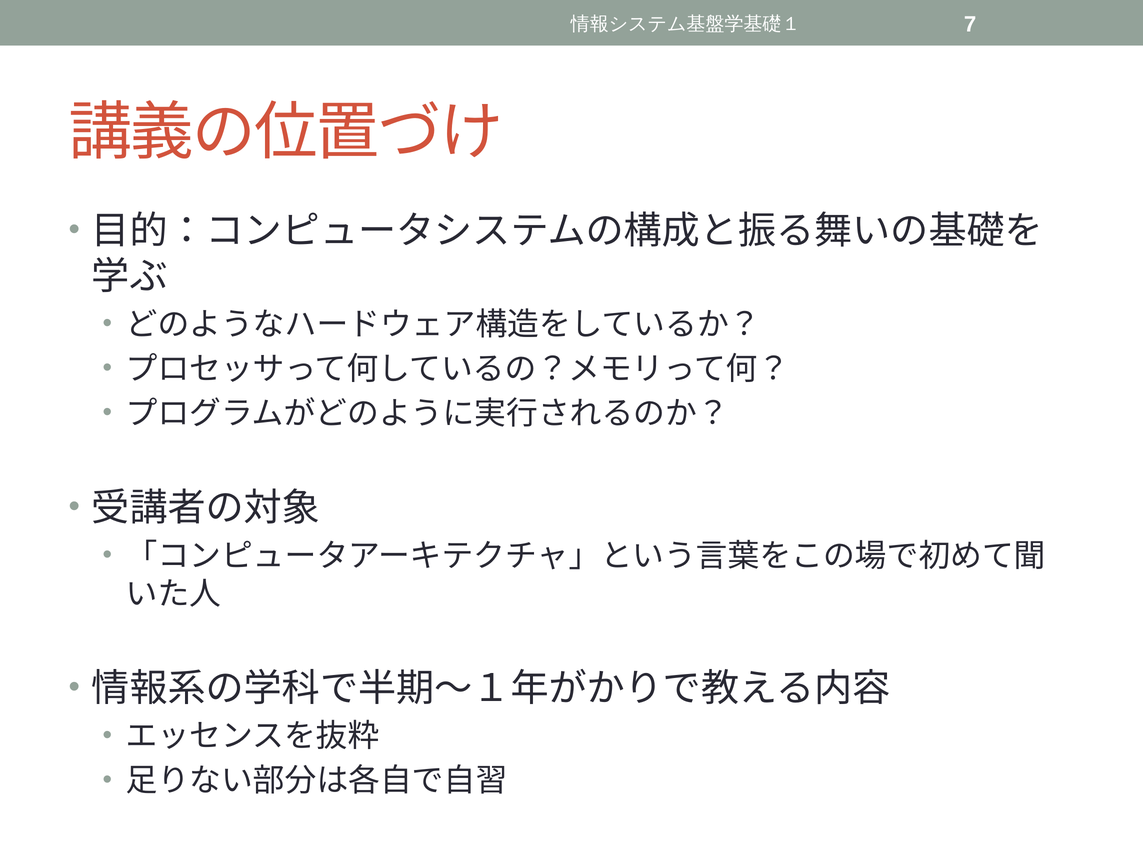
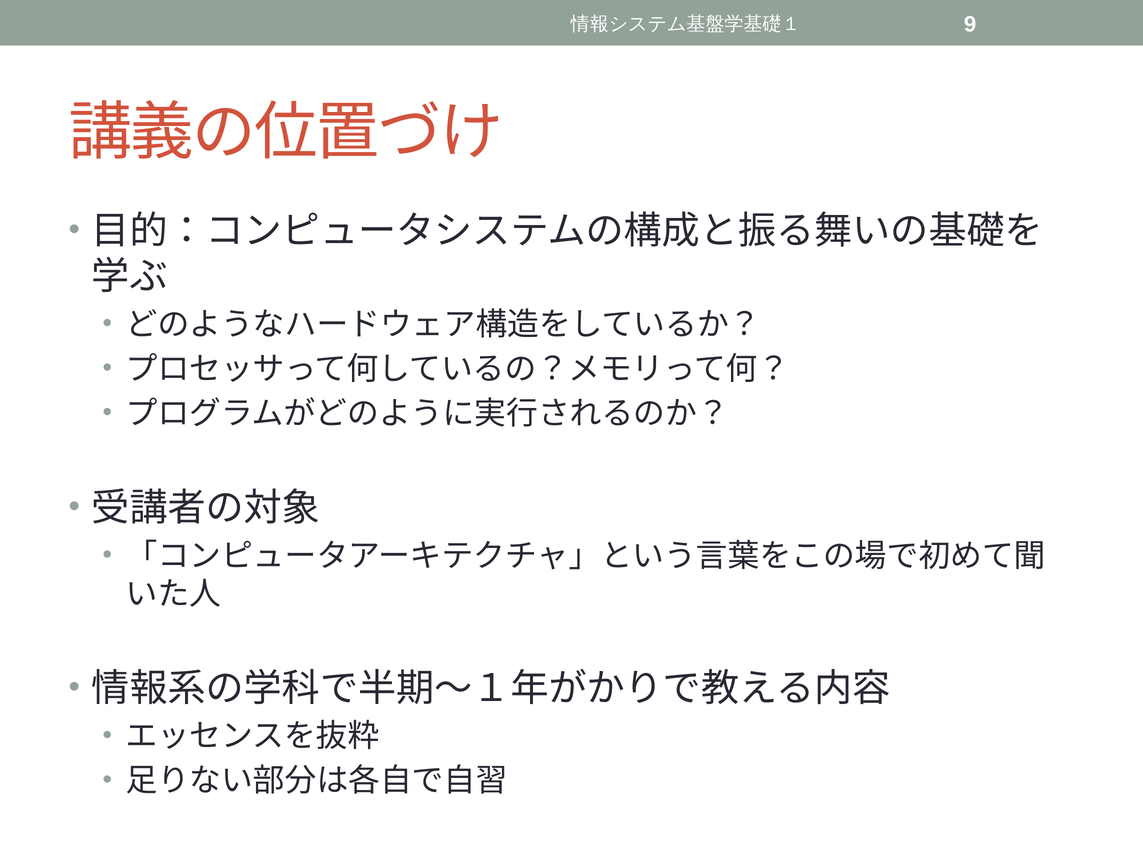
7: 7 -> 9 (970, 24)
